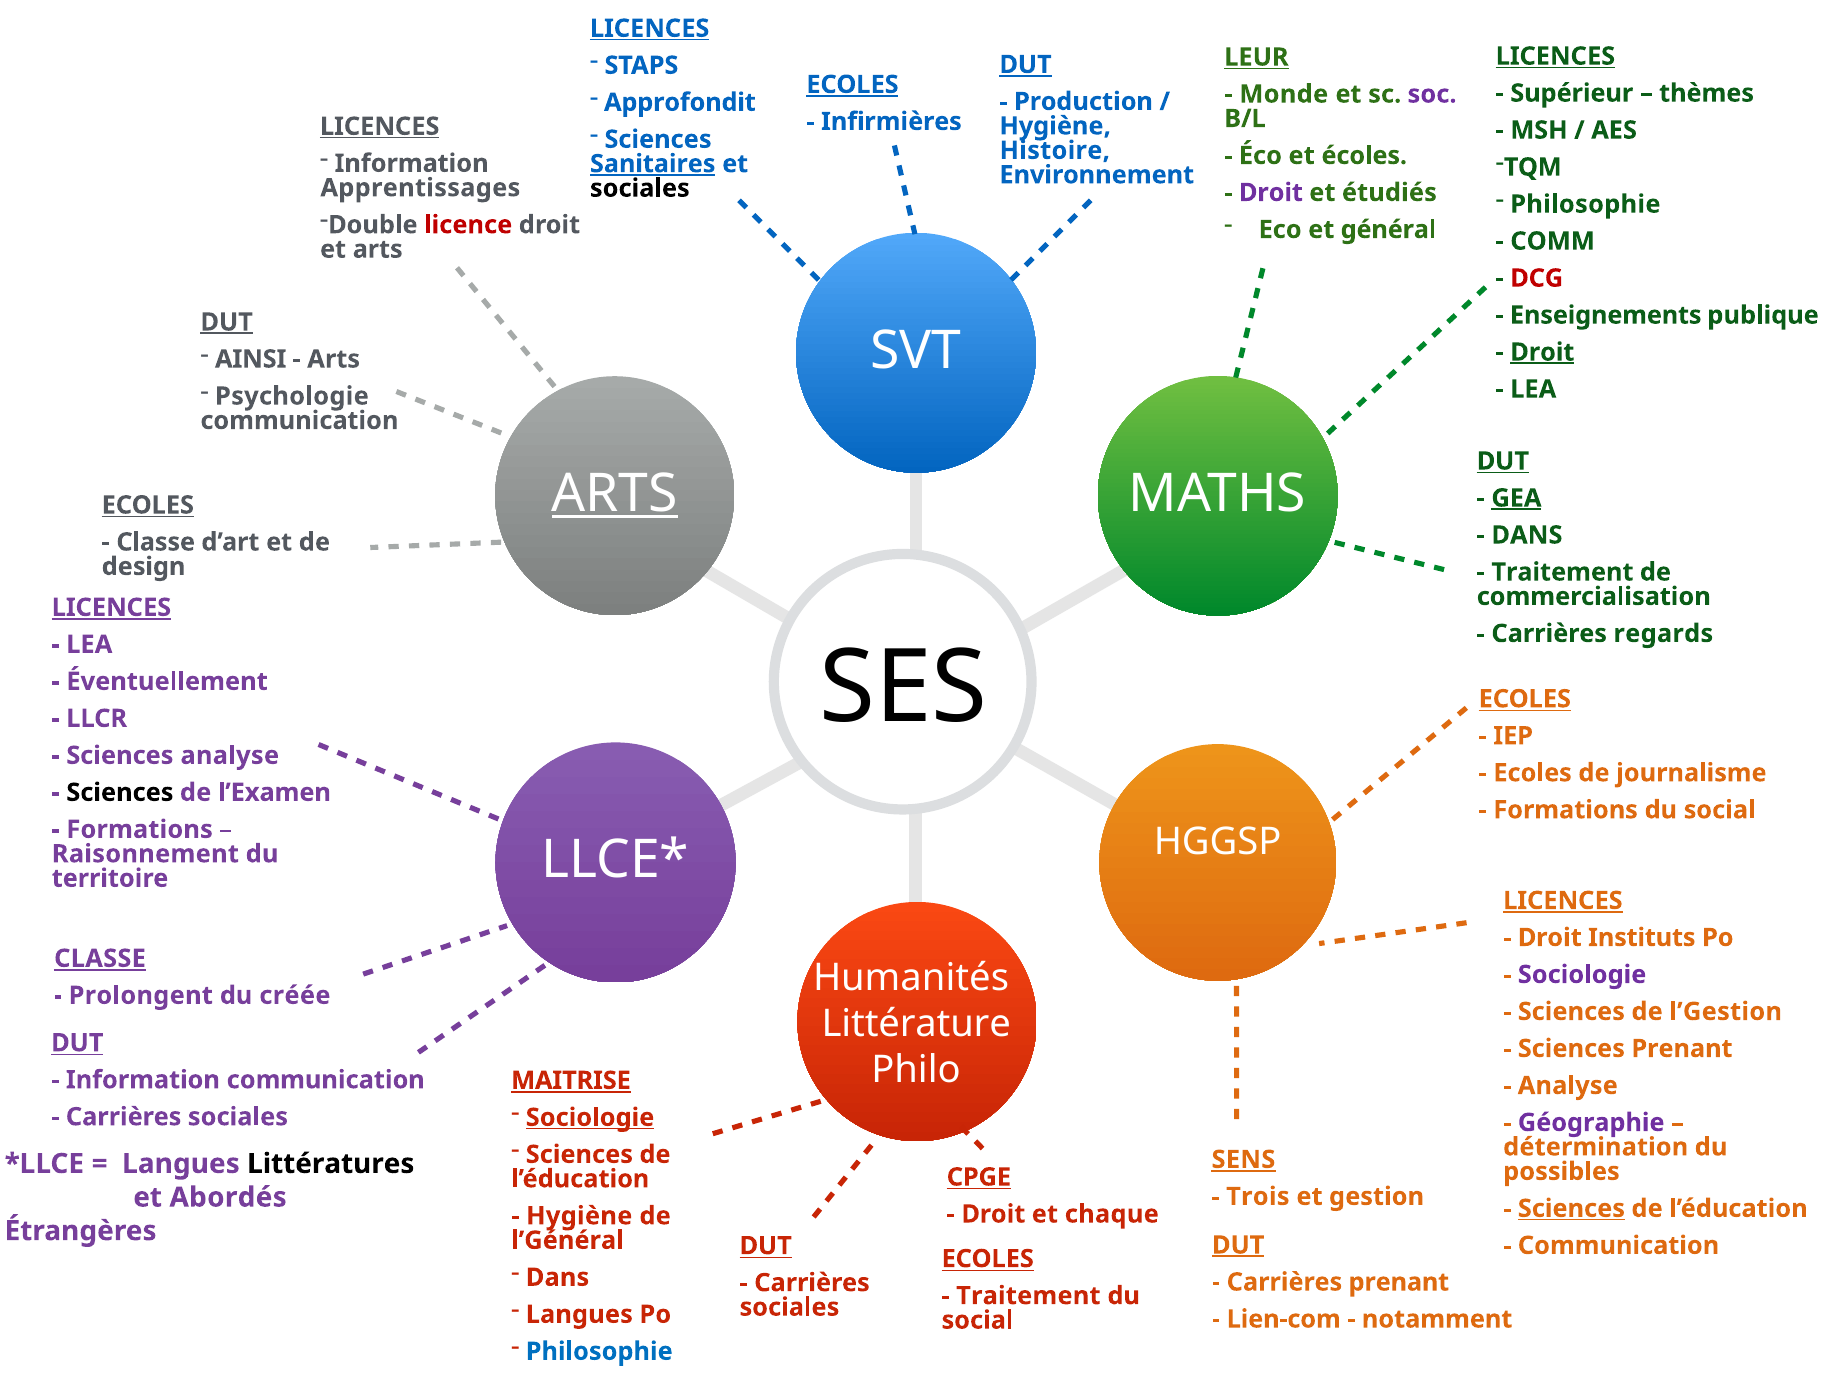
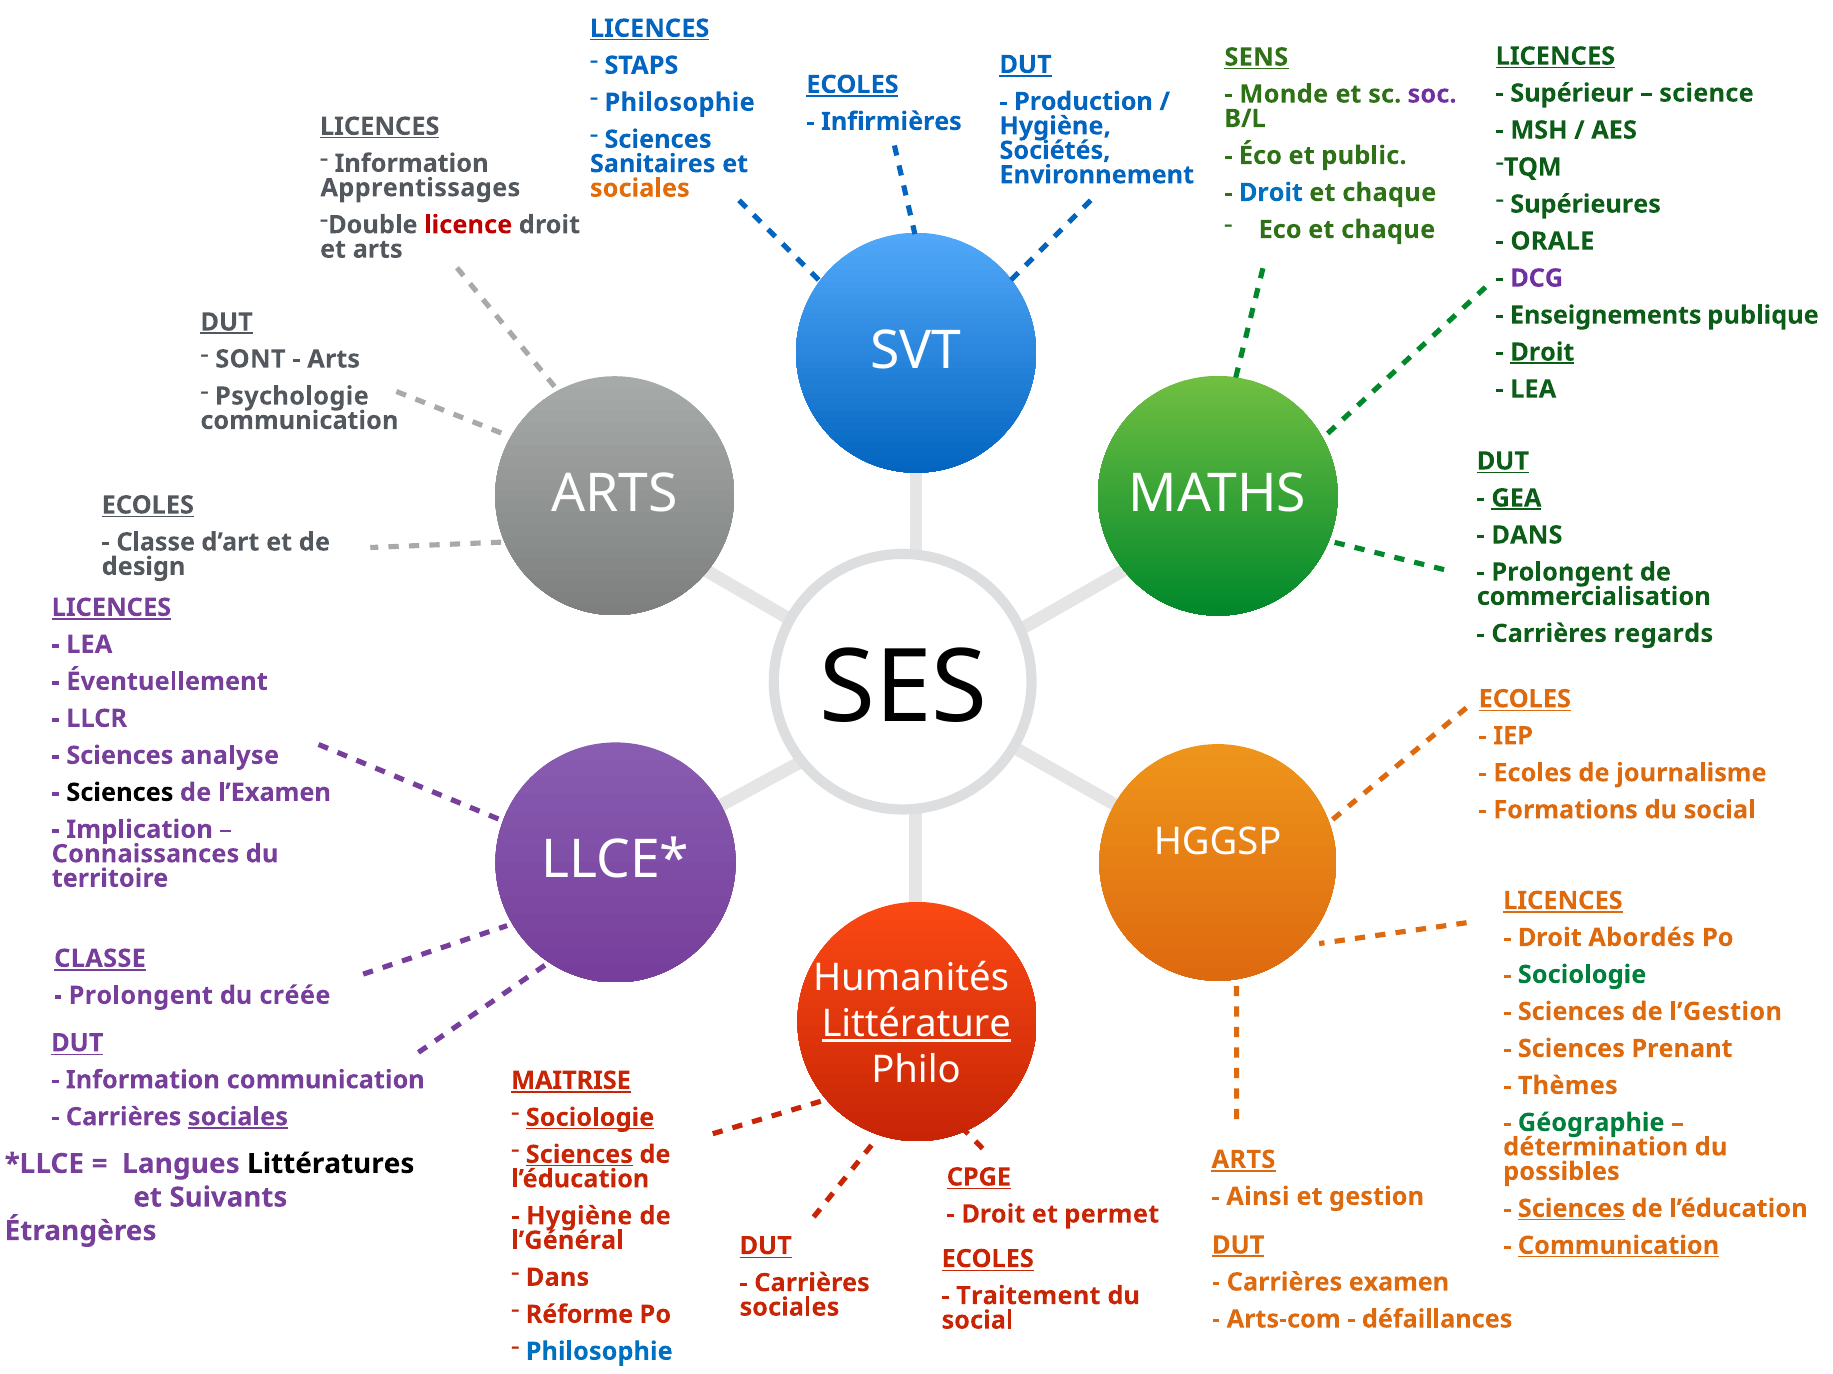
LEUR: LEUR -> SENS (1256, 57)
Approfondit: Approfondit -> Philosophie (680, 102)
thèmes: thèmes -> science (1706, 93)
Histoire: Histoire -> Sociétés (1055, 151)
écoles: écoles -> public (1364, 156)
Sanitaires underline: present -> none (653, 164)
sociales colour: black -> orange (640, 188)
Droit colour: purple -> blue (1271, 193)
étudiés: étudiés -> chaque (1389, 193)
Philosophie: Philosophie -> Supérieures (1586, 204)
Eco et général: général -> chaque (1388, 230)
COMM: COMM -> ORALE (1552, 241)
DCG colour: red -> purple (1537, 278)
AINSI: AINSI -> SONT (250, 359)
ARTS underline: present -> none (615, 494)
Traitement: Traitement -> Prolongent (1562, 572)
Formations: Formations -> Implication (140, 830)
Raisonnement: Raisonnement -> Connaissances (145, 854)
Instituts: Instituts -> Abordés (1642, 938)
Sociologie colour: purple -> green (1582, 975)
Littérature underline: none -> present (916, 1025)
Analyse: Analyse -> Thèmes (1568, 1086)
sociales underline: none -> present (238, 1118)
Géographie colour: purple -> green (1591, 1123)
Sciences underline: none -> present (579, 1155)
SENS: SENS -> ARTS (1243, 1160)
Trois: Trois -> Ainsi (1258, 1197)
Abordés: Abordés -> Suivants (228, 1198)
chaque: chaque -> permet (1112, 1215)
Communication underline: none -> present (1619, 1246)
Carrières prenant: prenant -> examen (1399, 1283)
Langues: Langues -> Réforme (579, 1315)
Lien-com: Lien-com -> Arts-com (1284, 1320)
notamment: notamment -> défaillances (1437, 1320)
